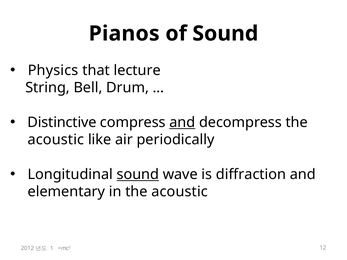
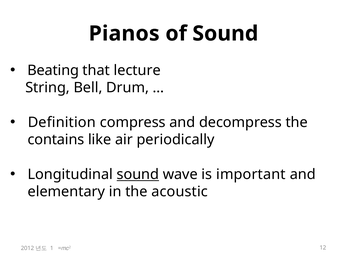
Physics: Physics -> Beating (53, 70)
Distinctive: Distinctive -> Definition (62, 123)
and underline: present -> none (182, 123)
acoustic: acoustic -> contains (56, 140)
diffraction: diffraction -> important (251, 175)
